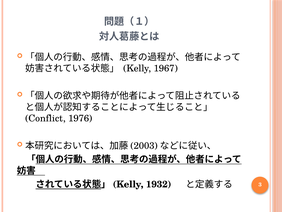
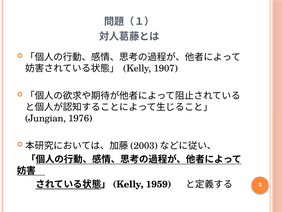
1967: 1967 -> 1907 (166, 68)
Conflict: Conflict -> Jungian (46, 118)
1932: 1932 -> 1959 (159, 184)
